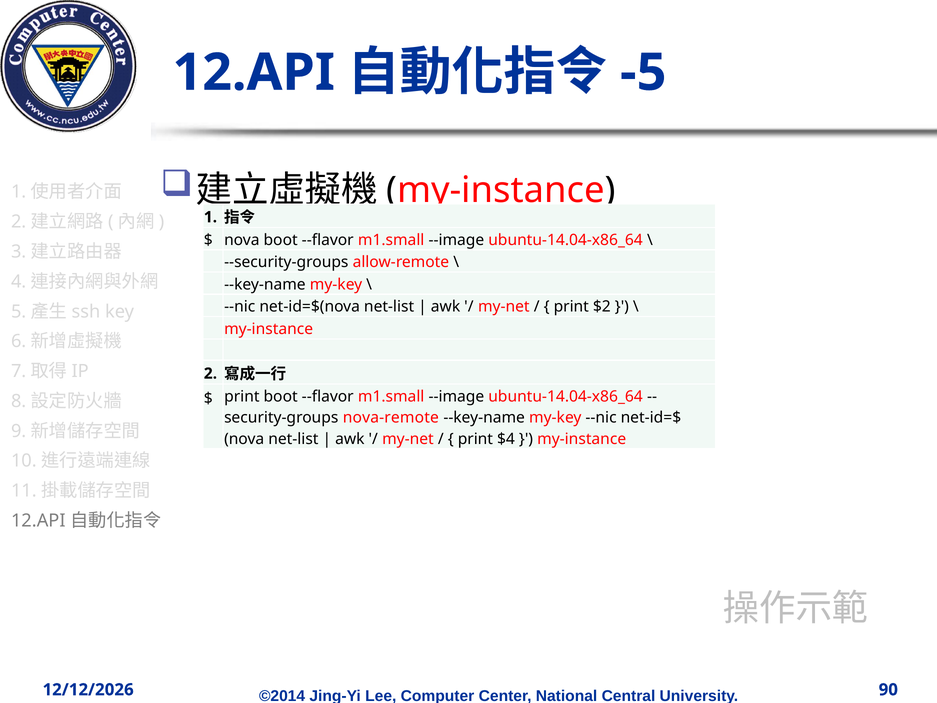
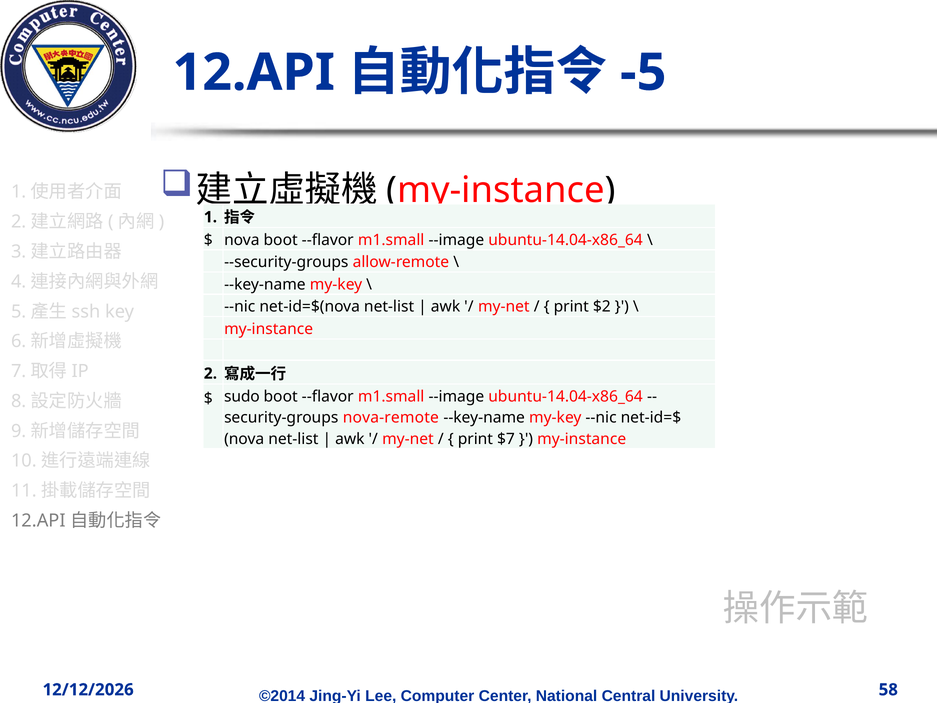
print: print -> sudo (242, 396)
$4: $4 -> $7 (506, 439)
90: 90 -> 58 (888, 689)
